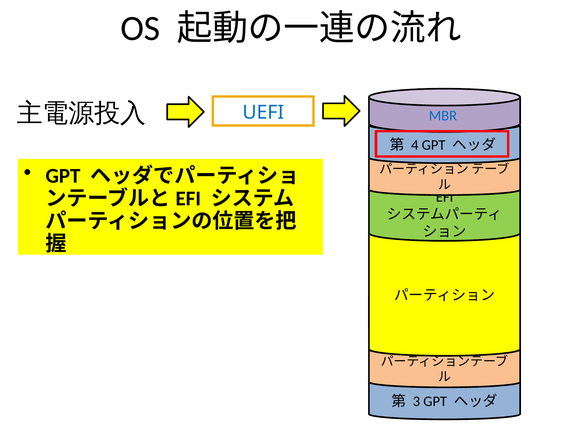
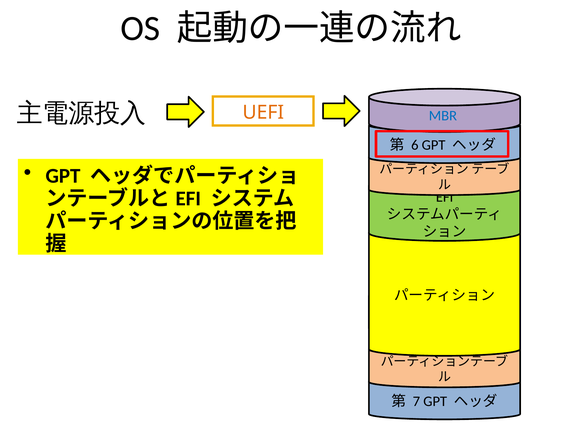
UEFI colour: blue -> orange (263, 113)
4: 4 -> 6 (415, 145)
3: 3 -> 7 (416, 402)
